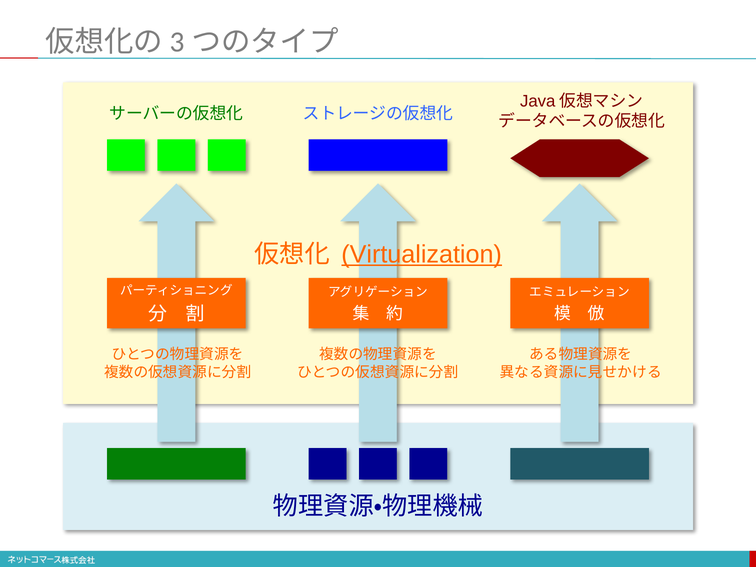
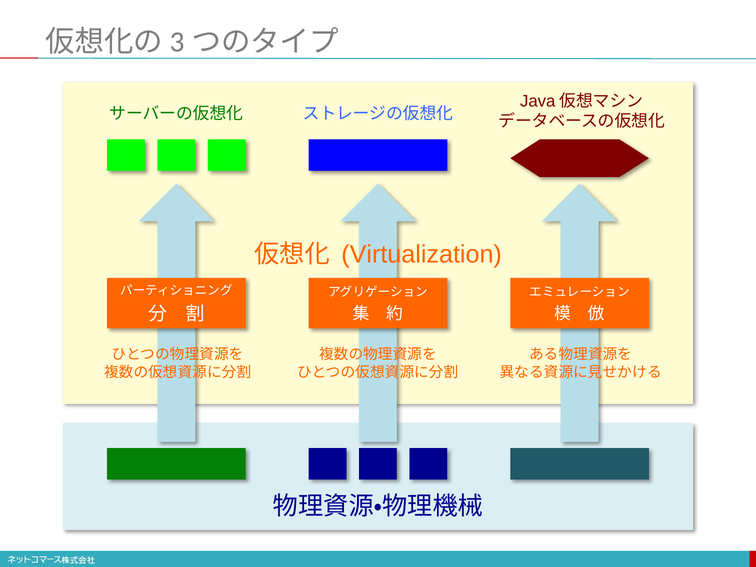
Virtualization underline: present -> none (422, 254)
